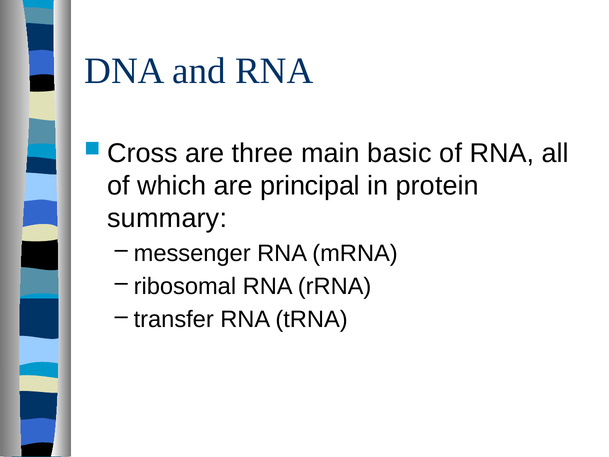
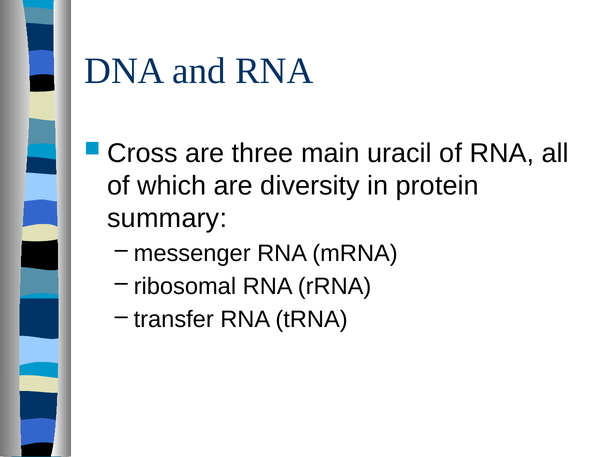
basic: basic -> uracil (400, 153)
principal: principal -> diversity (310, 186)
